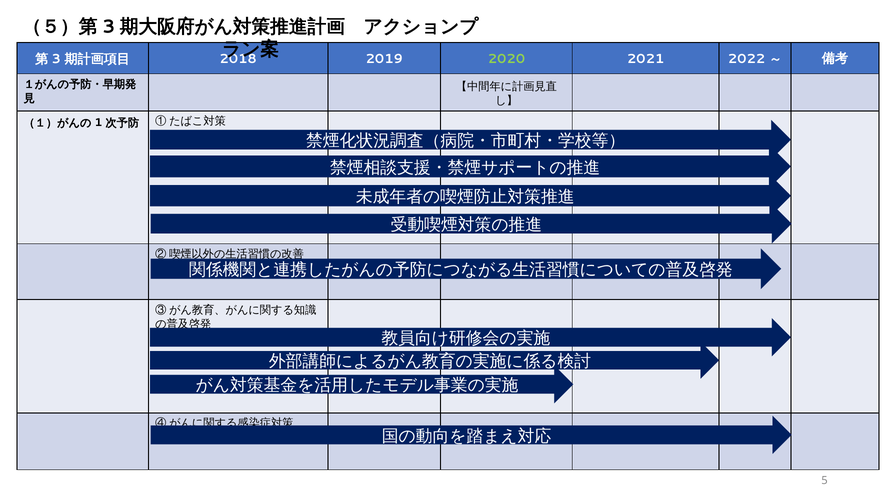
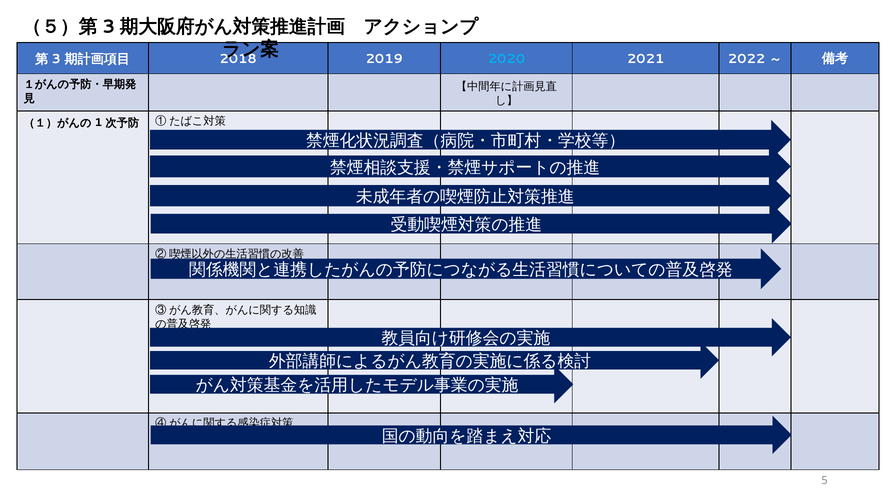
2020 colour: light green -> light blue (506, 59)
